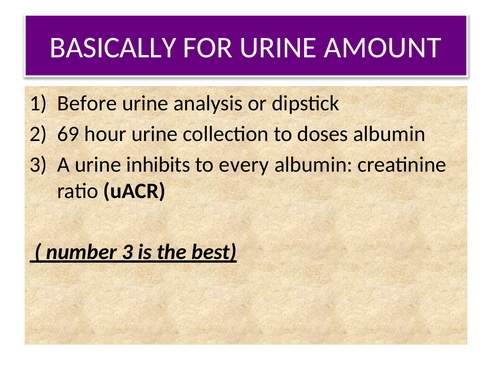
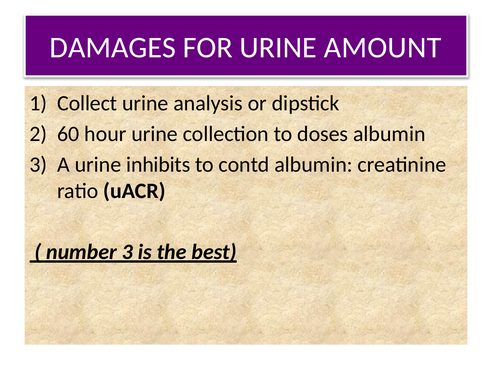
BASICALLY: BASICALLY -> DAMAGES (113, 48)
Before: Before -> Collect (87, 103)
69: 69 -> 60 (68, 134)
every: every -> contd (244, 165)
